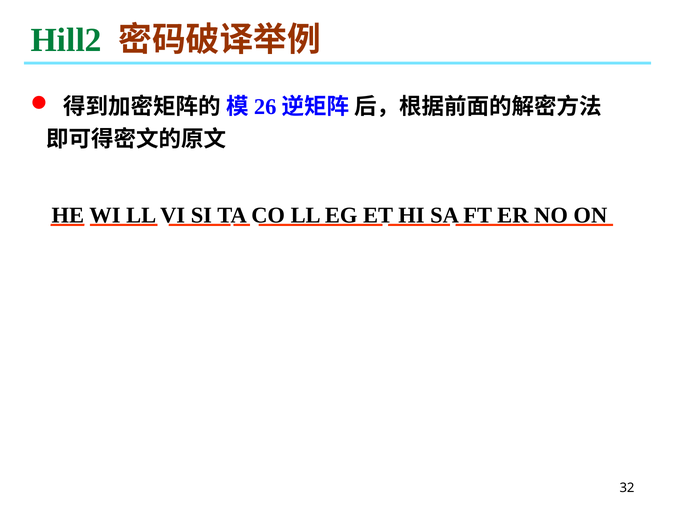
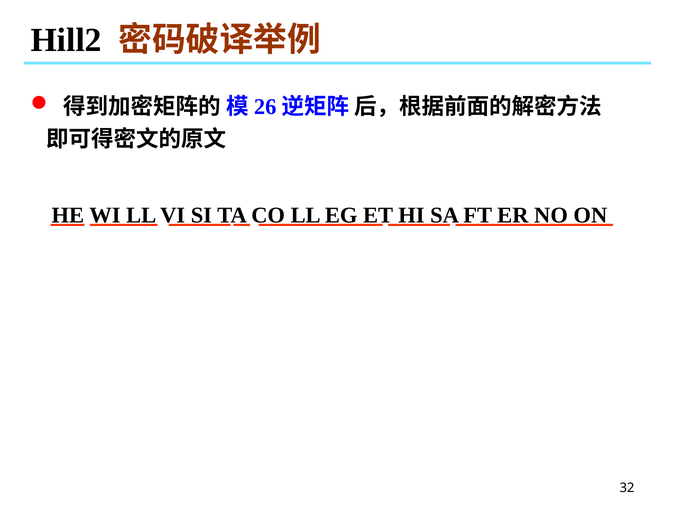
Hill2 colour: green -> black (66, 40)
